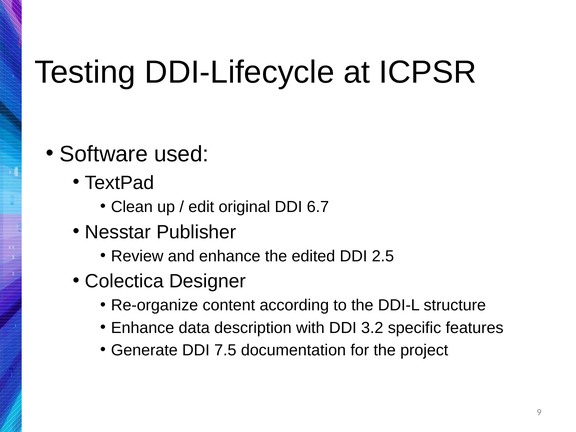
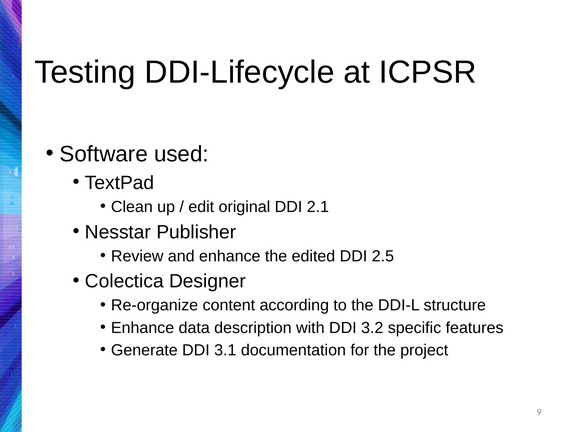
6.7: 6.7 -> 2.1 (318, 207)
7.5: 7.5 -> 3.1 (225, 350)
